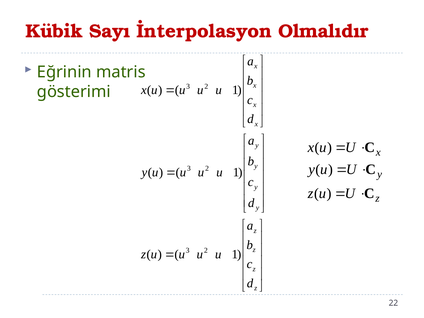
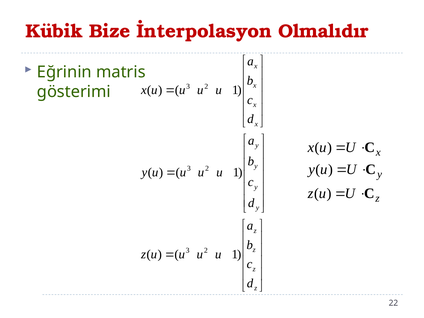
Sayı: Sayı -> Bize (110, 31)
